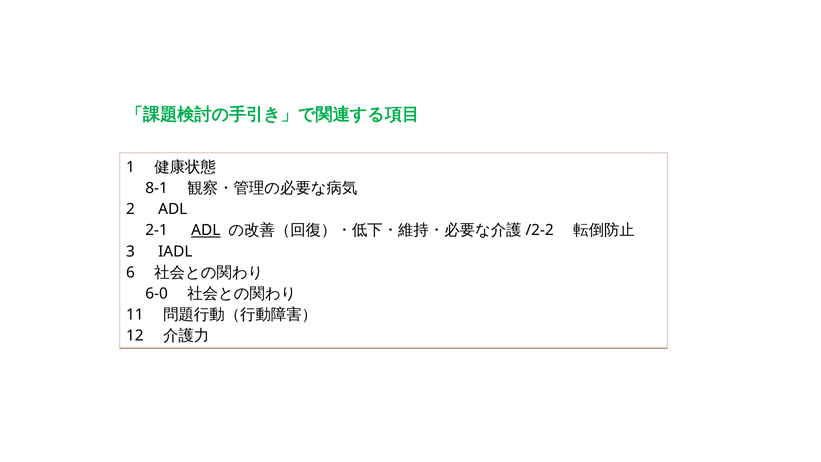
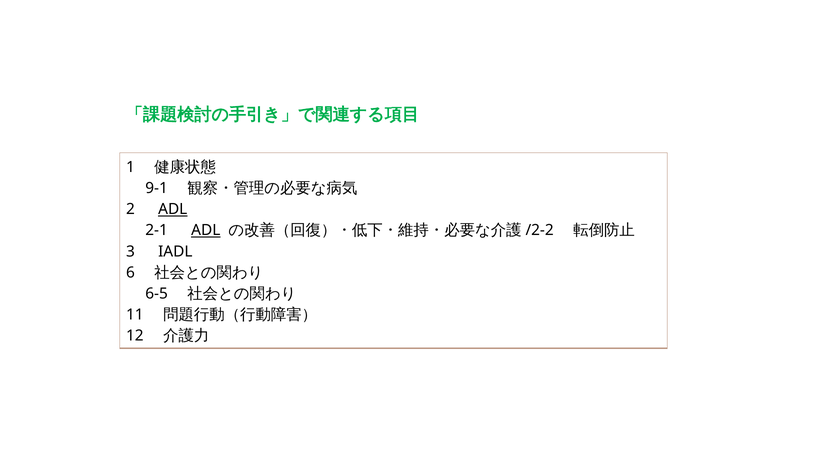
8-1: 8-1 -> 9-1 (157, 188)
ADL underline: none -> present (173, 209)
6-0: 6-0 -> 6-5 (157, 293)
